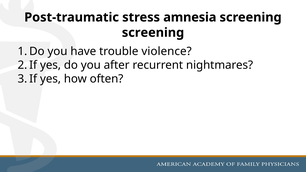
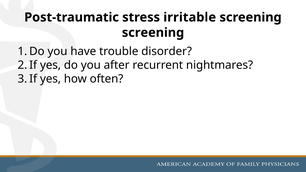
amnesia: amnesia -> irritable (190, 17)
violence: violence -> disorder (167, 51)
